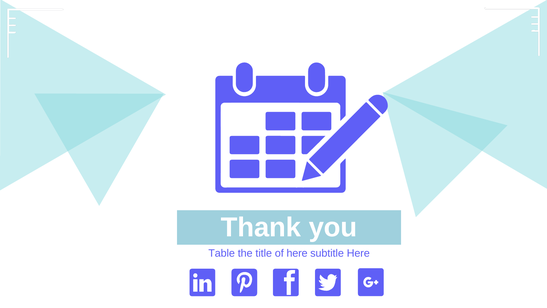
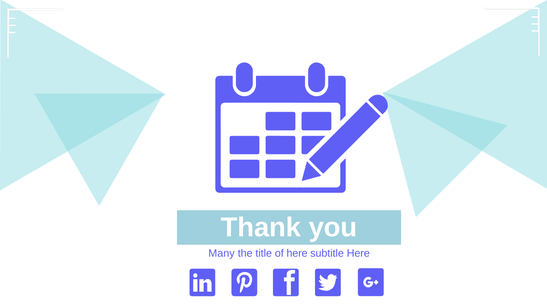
Table: Table -> Many (222, 253)
